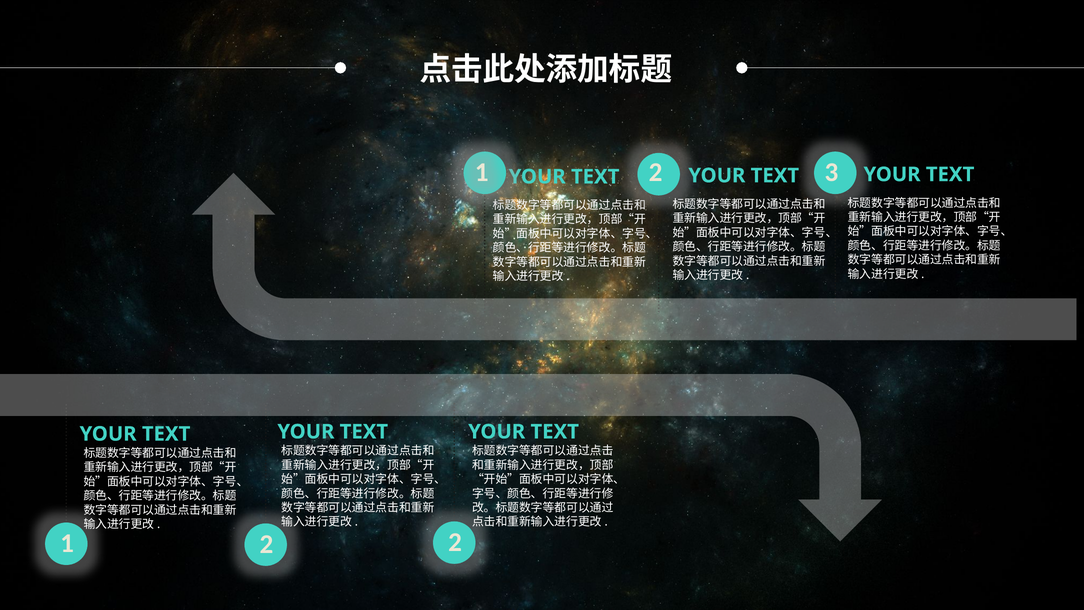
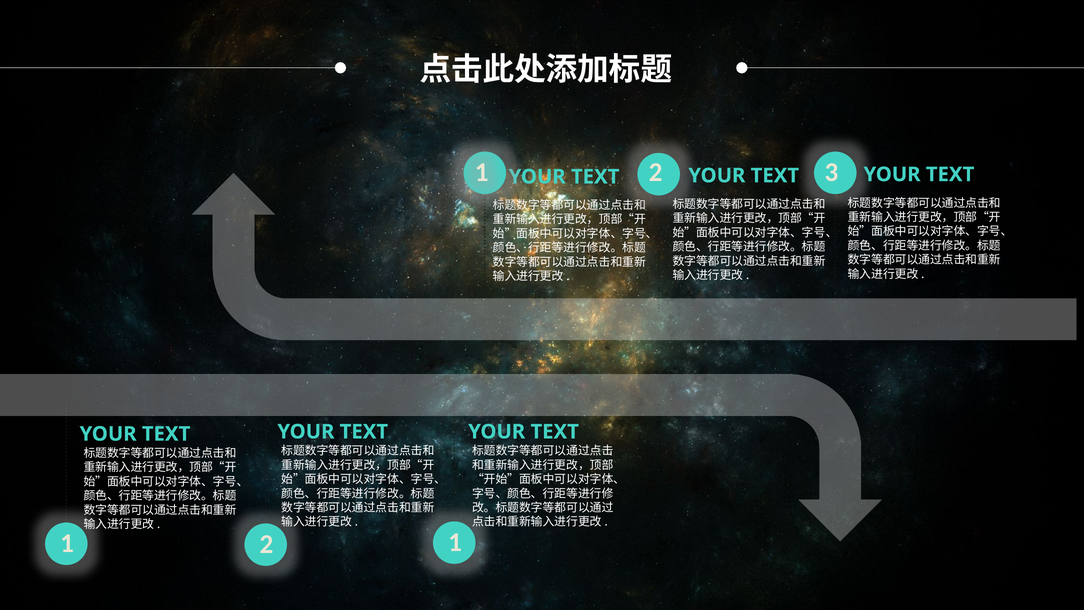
2 2: 2 -> 1 (455, 542)
